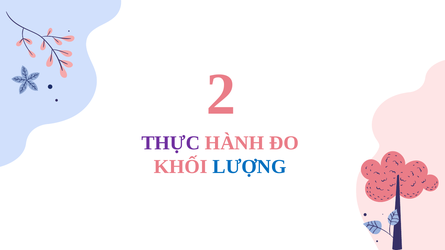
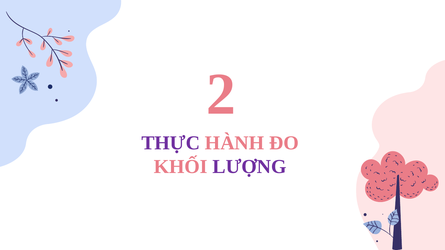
LƯỢNG colour: blue -> purple (250, 167)
